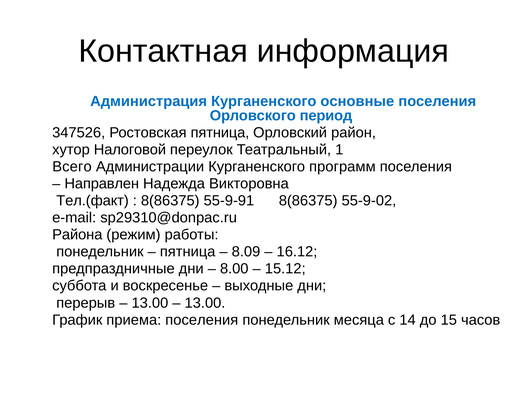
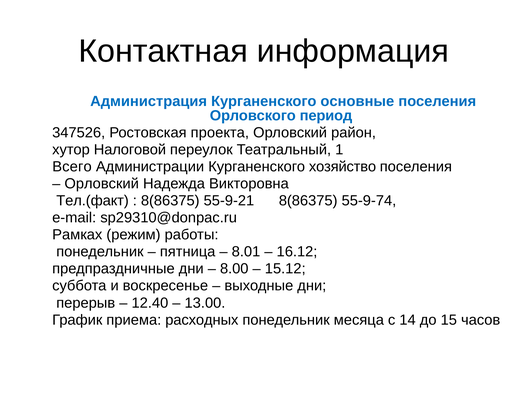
Ростовская пятница: пятница -> проекта (220, 133)
программ: программ -> хозяйство (343, 167)
Направлен: Направлен -> Орловский (102, 184)
55-9-91: 55-9-91 -> 55-9-21 (229, 201)
55-9-02: 55-9-02 -> 55-9-74 (369, 201)
Района: Района -> Рамках (77, 235)
8.09: 8.09 -> 8.01 (246, 252)
13.00: 13.00 -> 12.40 (150, 303)
приема поселения: поселения -> расходных (202, 320)
